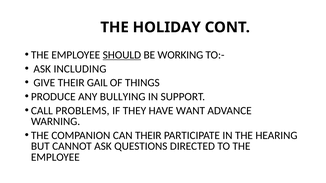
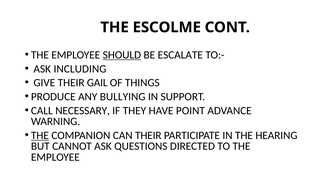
HOLIDAY: HOLIDAY -> ESCOLME (167, 27)
WORKING: WORKING -> ESCALATE (180, 55)
PROBLEMS: PROBLEMS -> NECESSARY (83, 111)
WANT: WANT -> POINT (190, 111)
THE underline: none -> present (40, 136)
